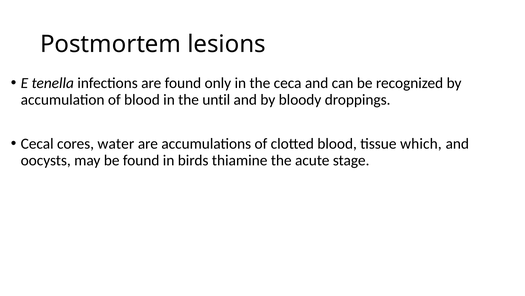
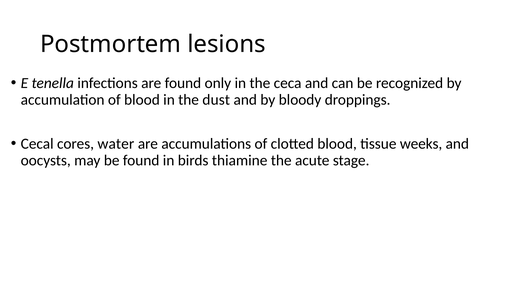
until: until -> dust (216, 99)
which: which -> weeks (421, 144)
